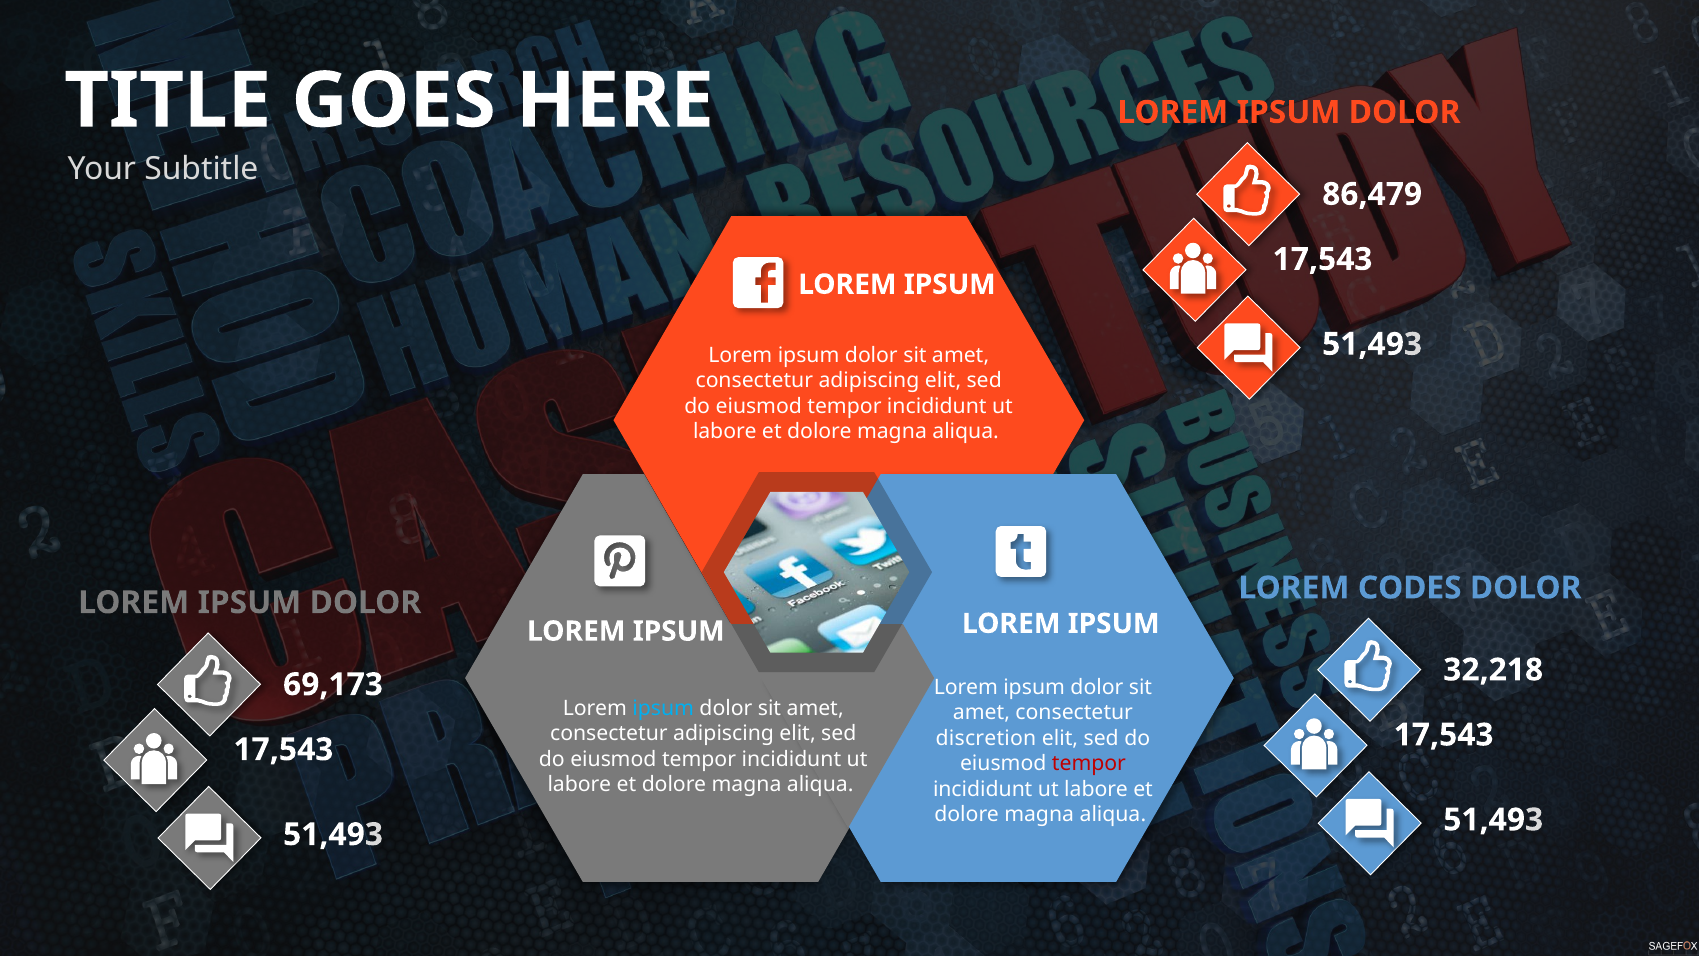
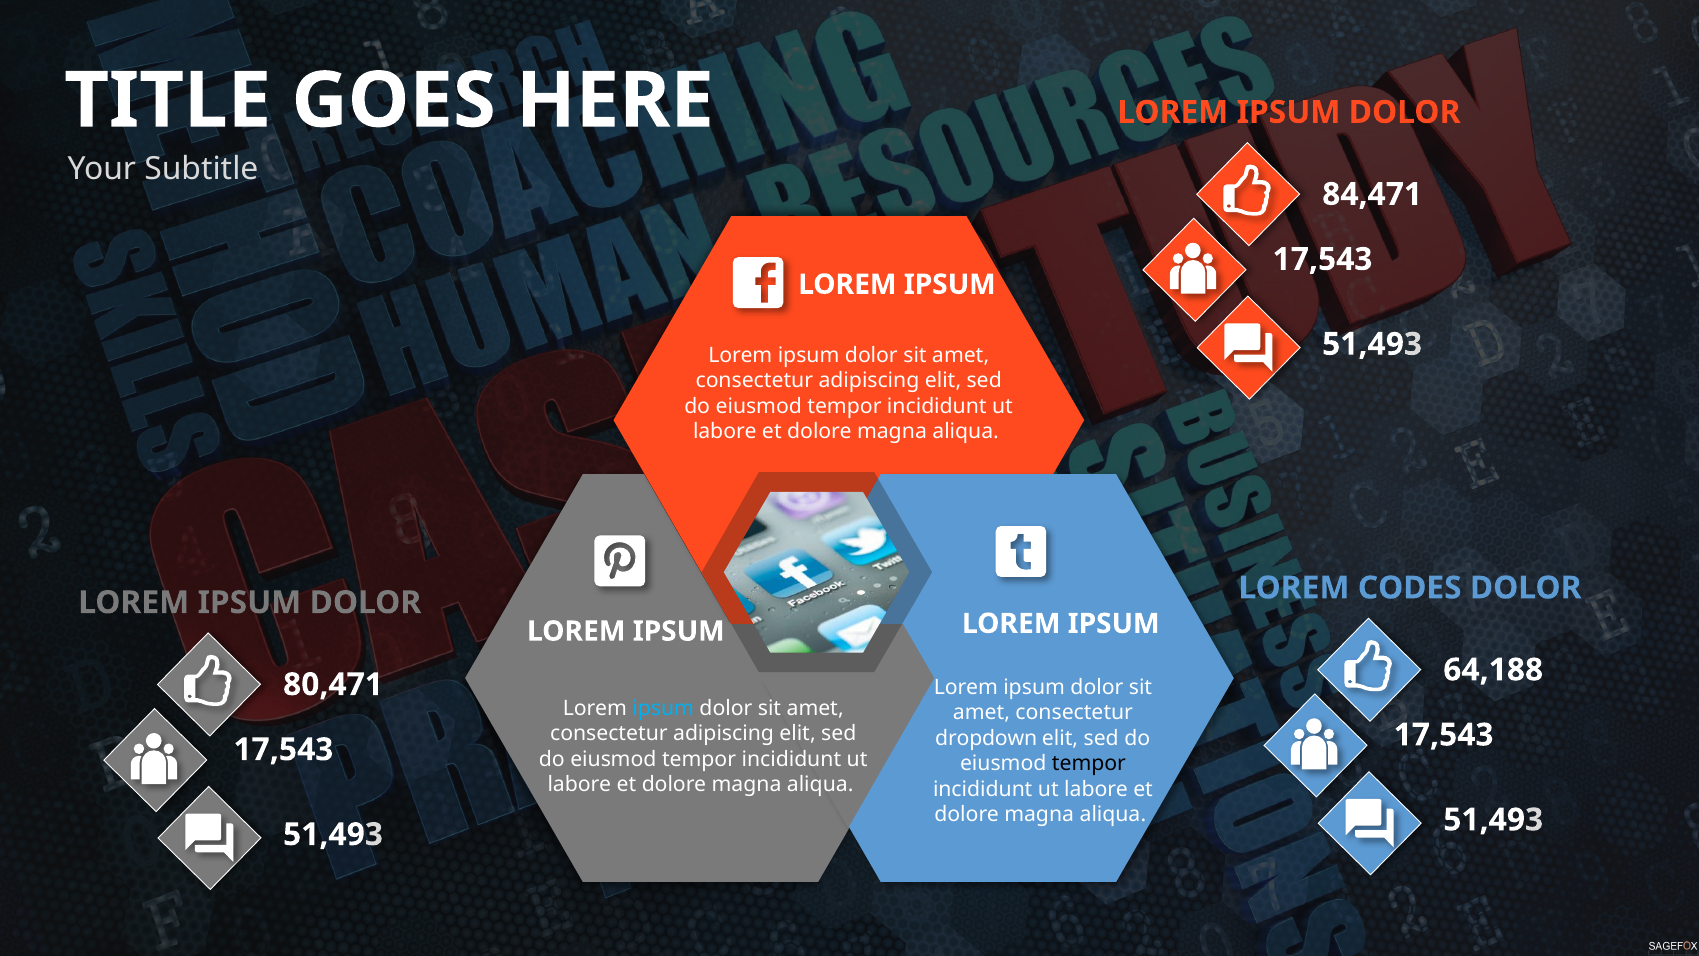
86,479: 86,479 -> 84,471 (1372, 194)
32,218: 32,218 -> 64,188 (1493, 670)
69,173: 69,173 -> 80,471 (333, 684)
discretion: discretion -> dropdown (986, 738)
tempor colour: red -> black (1089, 764)
